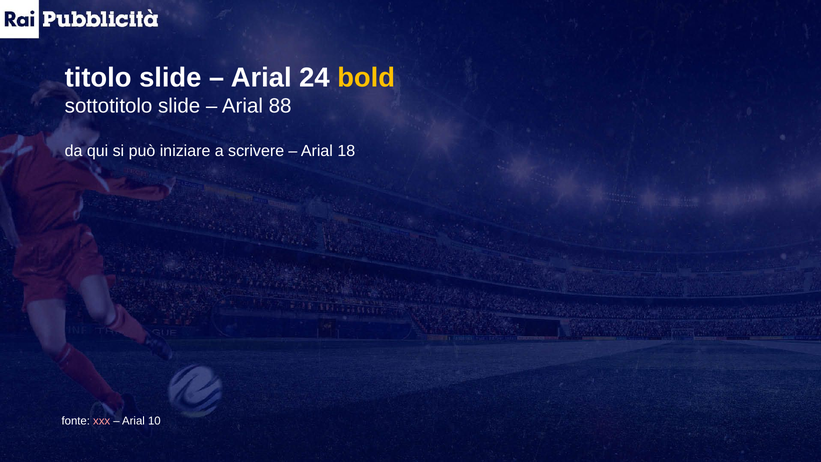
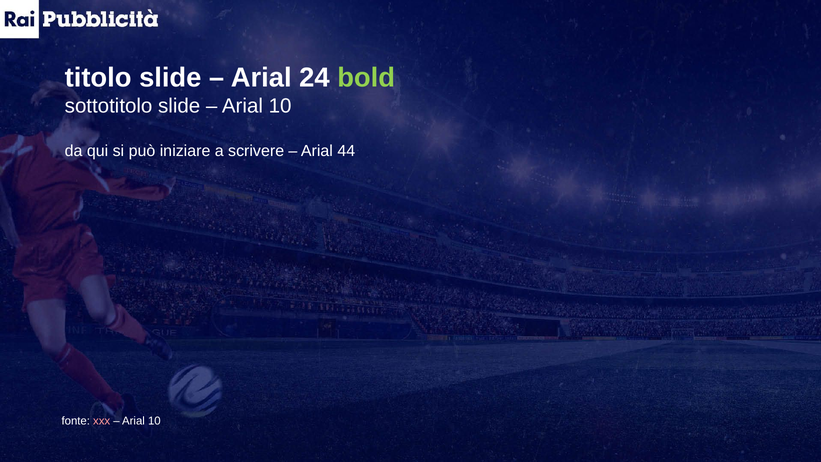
bold colour: yellow -> light green (366, 78)
88: 88 -> 10 (280, 106)
18: 18 -> 44 (346, 151)
